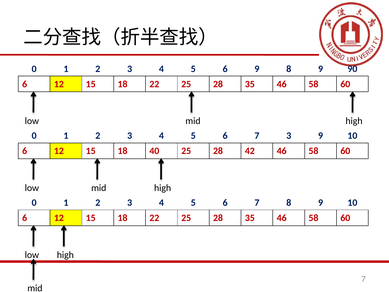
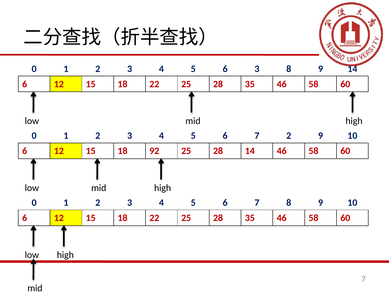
6 9: 9 -> 3 (257, 69)
9 90: 90 -> 14 (352, 69)
7 3: 3 -> 2 (289, 136)
40: 40 -> 92 (154, 151)
28 42: 42 -> 14 (250, 151)
